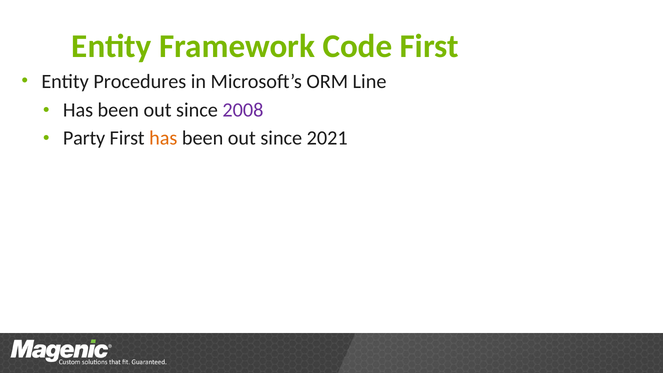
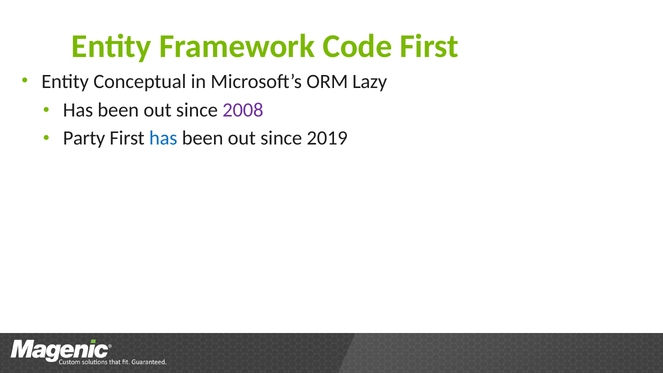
Procedures: Procedures -> Conceptual (140, 82)
Line: Line -> Lazy (370, 82)
has colour: orange -> blue (163, 138)
2021: 2021 -> 2019 (327, 138)
